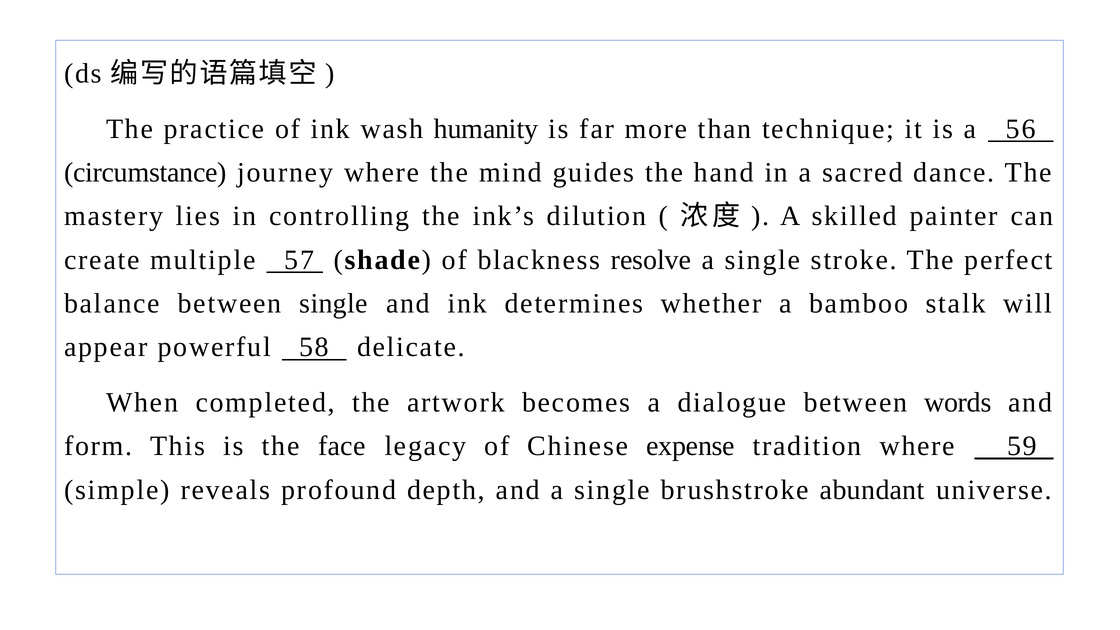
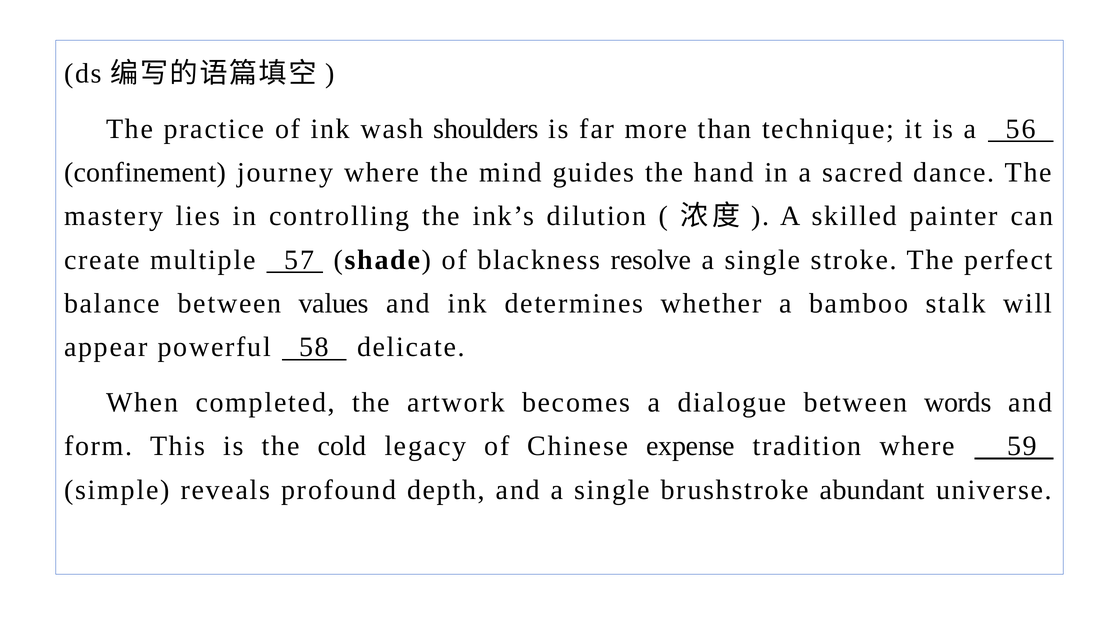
humanity: humanity -> shoulders (486, 129)
circumstance: circumstance -> confinement (145, 173)
between single: single -> values (334, 303)
face: face -> cold (342, 446)
